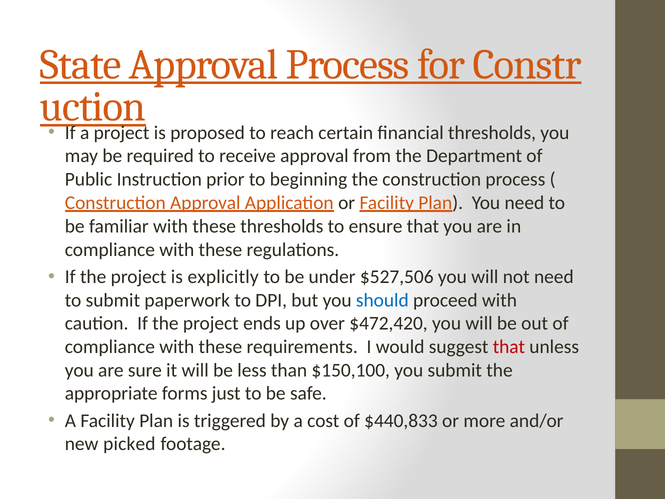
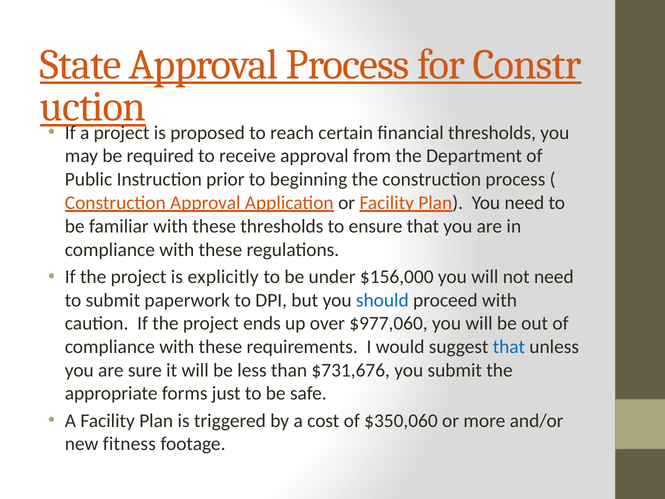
$527,506: $527,506 -> $156,000 (397, 277)
$472,420: $472,420 -> $977,060 (389, 323)
that colour: red -> blue (509, 347)
$150,100: $150,100 -> $731,676 (351, 370)
$440,833: $440,833 -> $350,060 (401, 421)
picked: picked -> fitness (129, 444)
